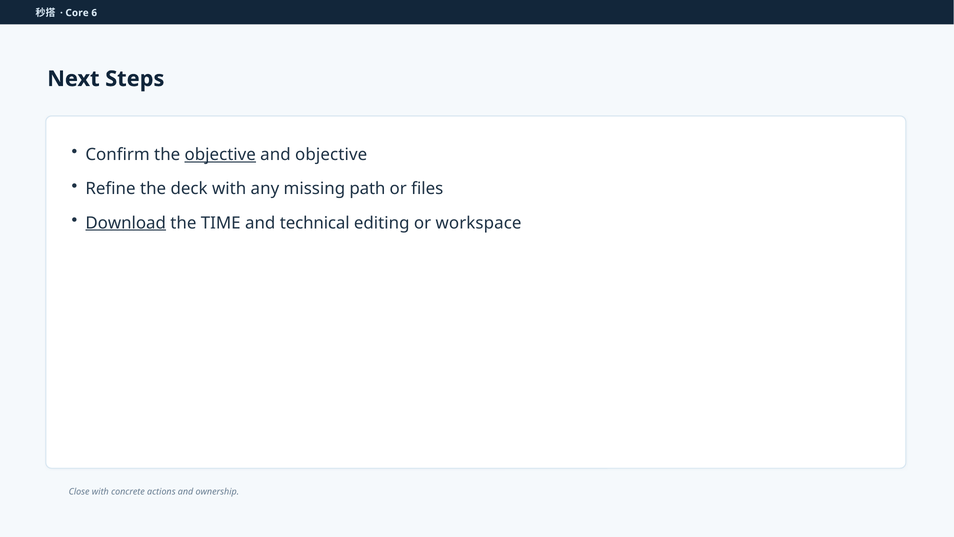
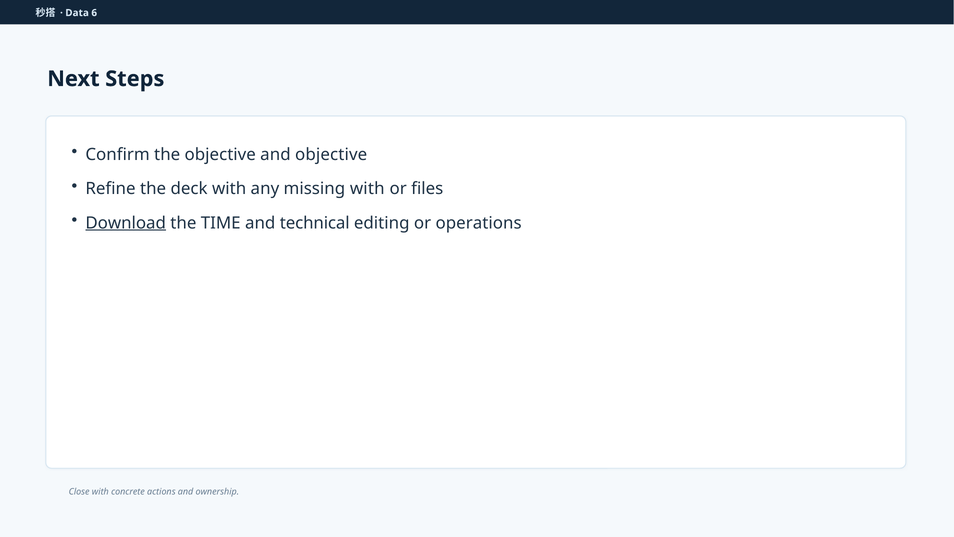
Core: Core -> Data (77, 13)
objective underline: present -> none (220, 154)
missing path: path -> with (367, 189)
workspace: workspace -> operations (479, 223)
